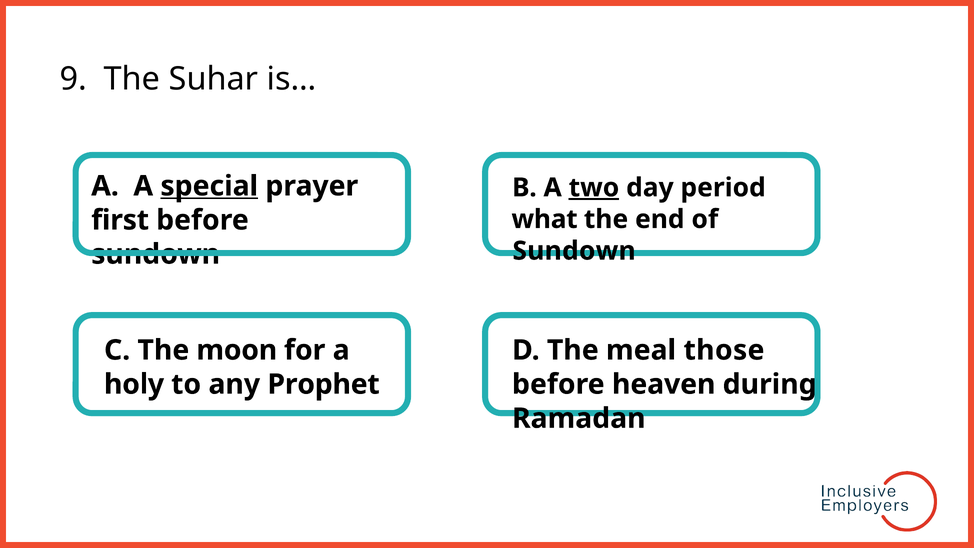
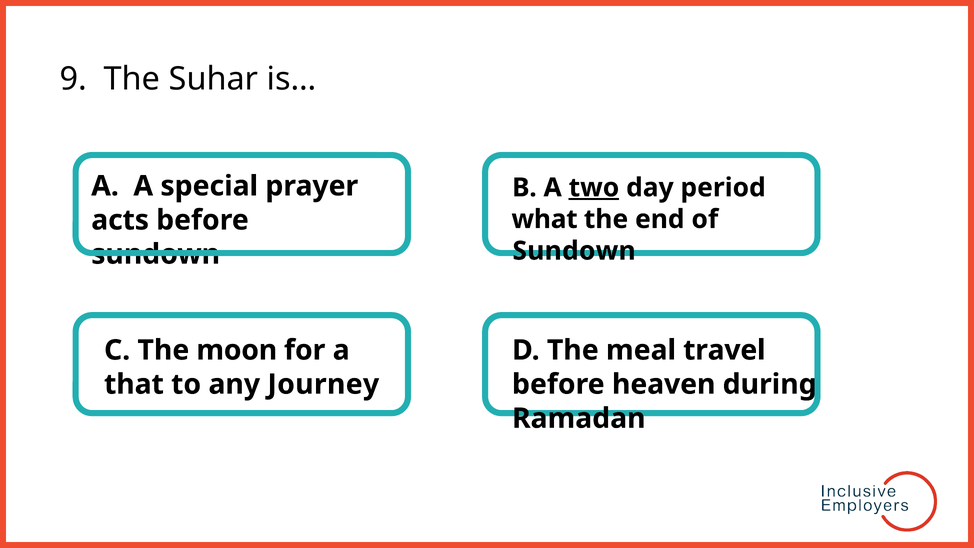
special underline: present -> none (209, 186)
first: first -> acts (120, 220)
those: those -> travel (724, 350)
holy: holy -> that (134, 384)
Prophet: Prophet -> Journey (323, 384)
